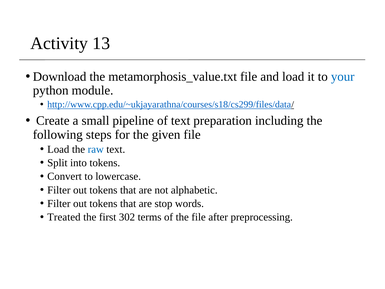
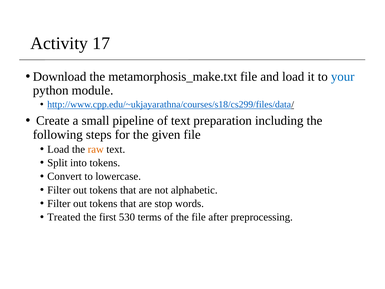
13: 13 -> 17 (101, 43)
metamorphosis_value.txt: metamorphosis_value.txt -> metamorphosis_make.txt (173, 76)
raw colour: blue -> orange (96, 149)
302: 302 -> 530 (127, 217)
